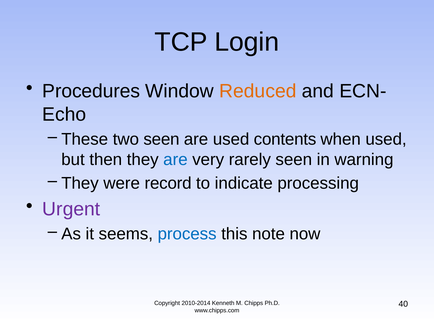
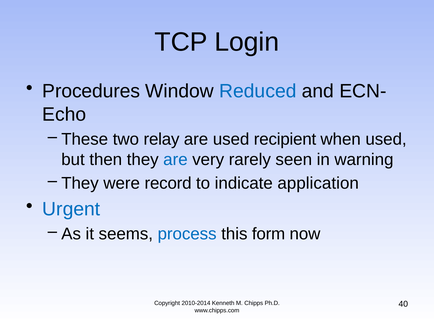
Reduced colour: orange -> blue (258, 91)
two seen: seen -> relay (162, 139)
contents: contents -> recipient (285, 139)
processing: processing -> application (318, 183)
Urgent colour: purple -> blue (71, 209)
note: note -> form (269, 234)
